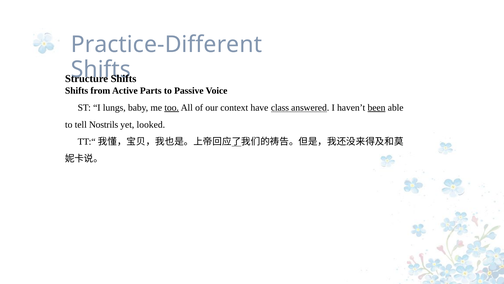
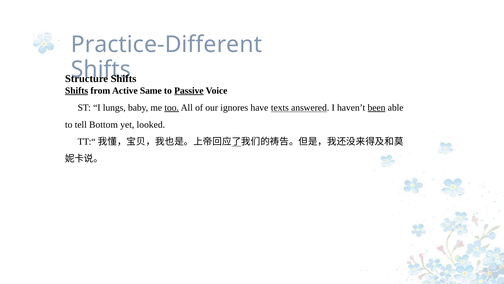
Shifts underline: none -> present (77, 90)
Parts: Parts -> Same (151, 90)
Passive underline: none -> present (189, 90)
context: context -> ignores (234, 107)
class: class -> texts (280, 107)
Nostrils: Nostrils -> Bottom (104, 124)
